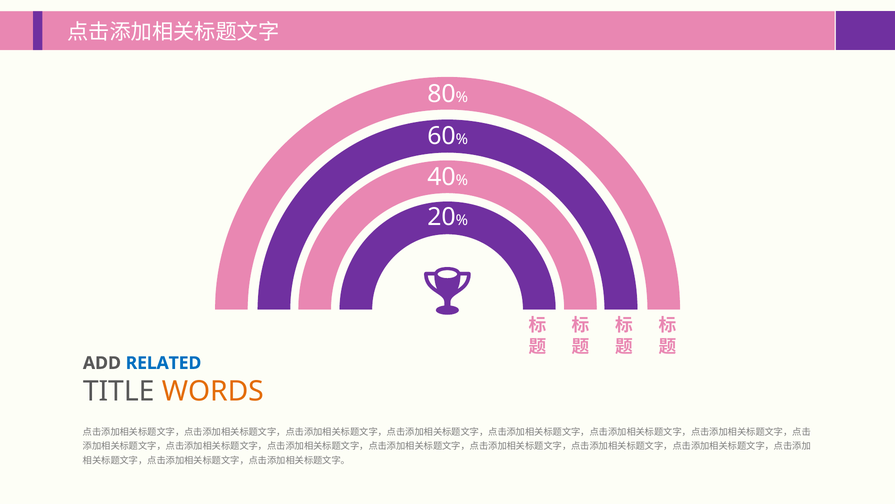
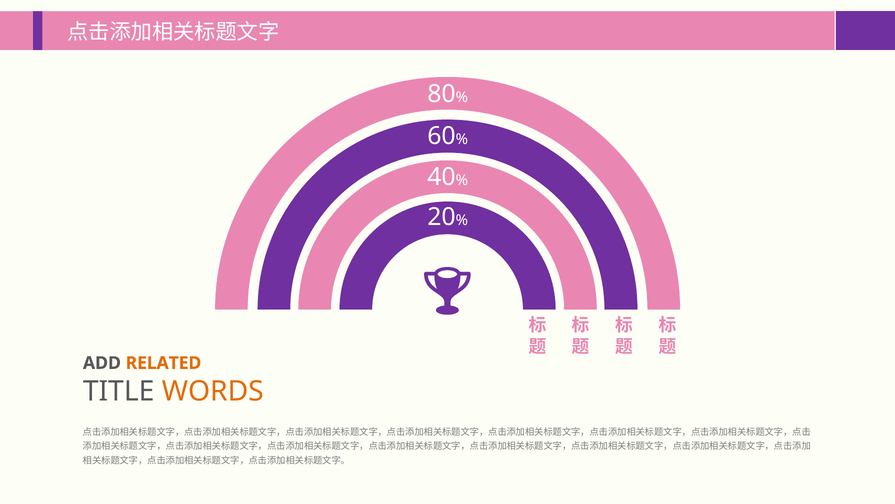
RELATED colour: blue -> orange (163, 363)
